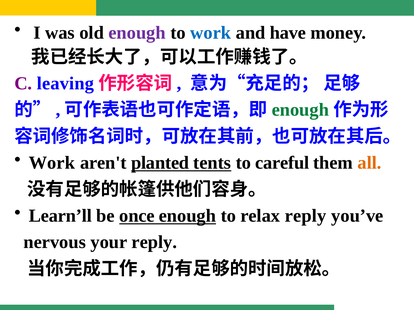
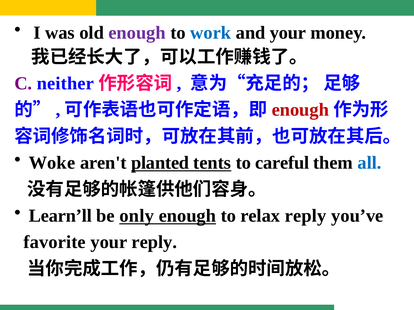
and have: have -> your (288, 33)
leaving: leaving -> neither (65, 84)
enough colour: green -> red (300, 110)
Work: Work -> Woke (52, 163)
all colour: orange -> blue (370, 163)
once: once -> only (137, 216)
nervous: nervous -> favorite (55, 243)
